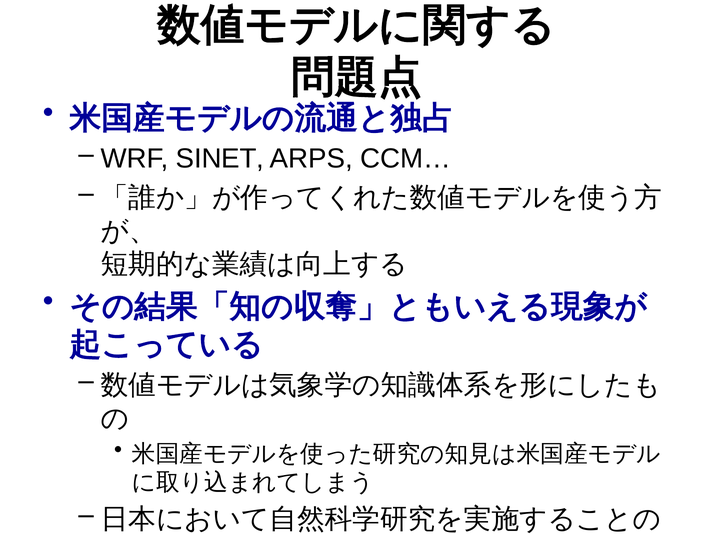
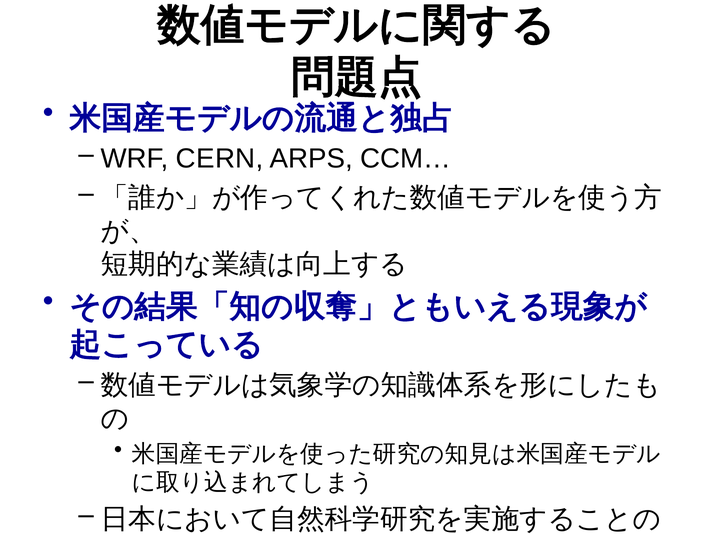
SINET: SINET -> CERN (220, 159)
